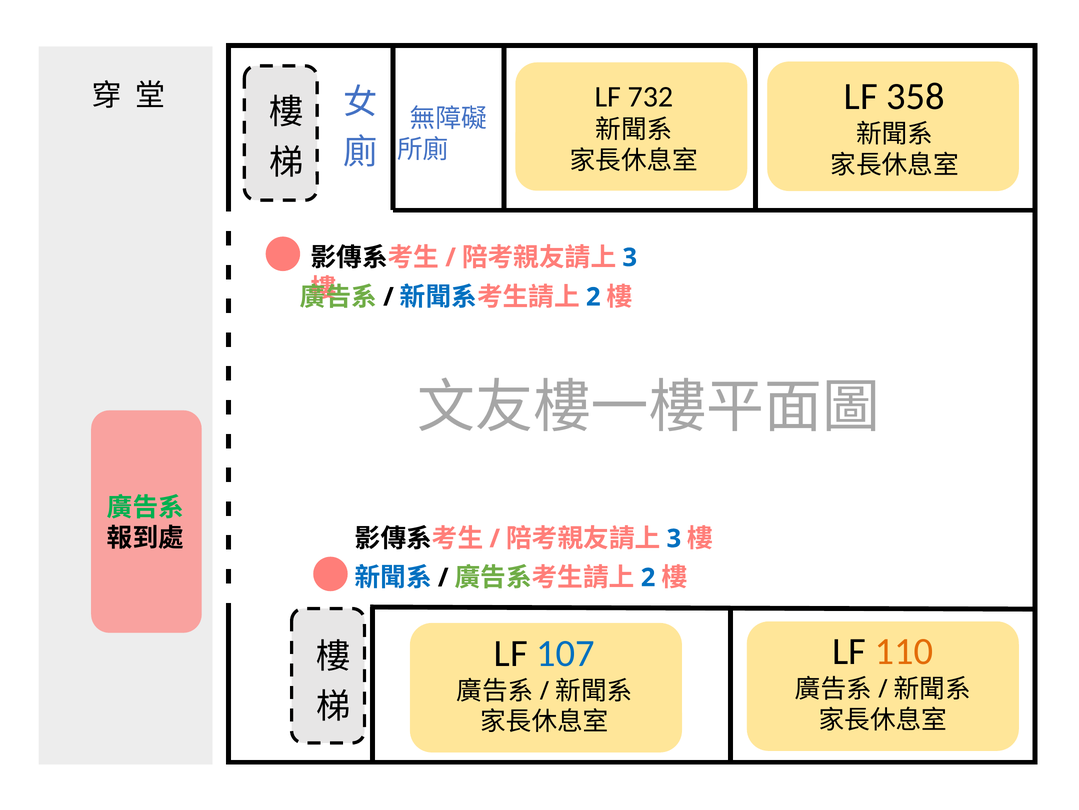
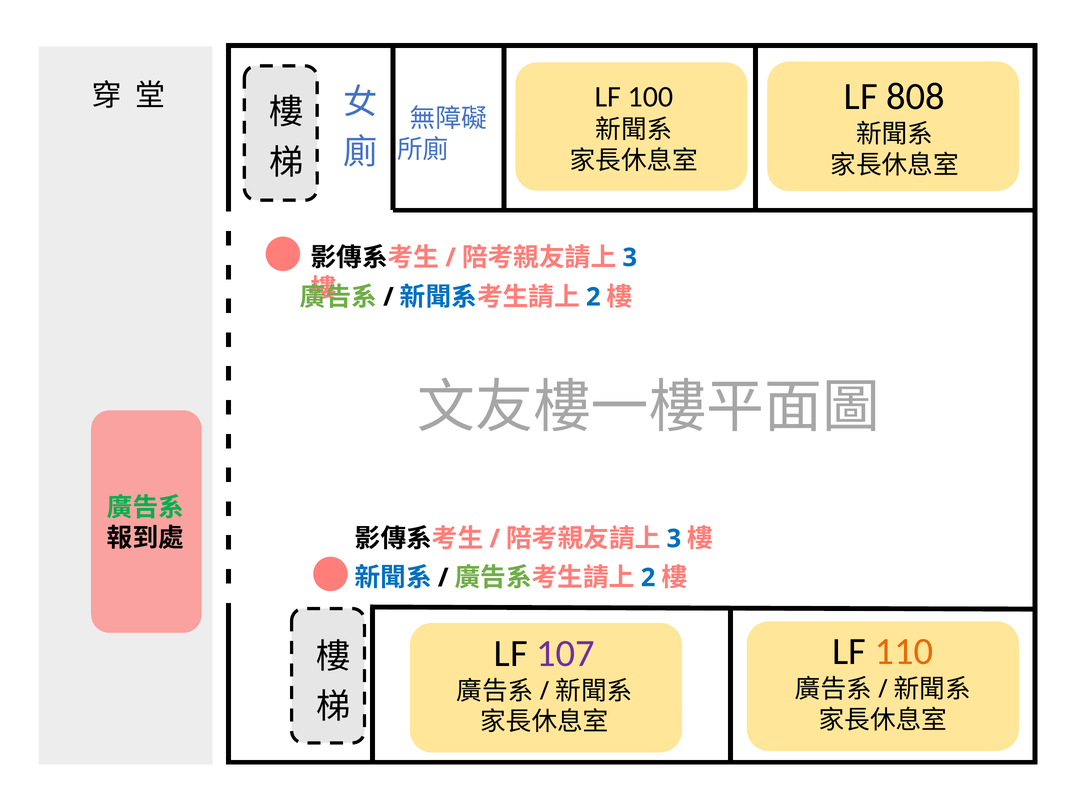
358: 358 -> 808 (916, 96)
732: 732 -> 100 (650, 97)
107 colour: blue -> purple (566, 653)
